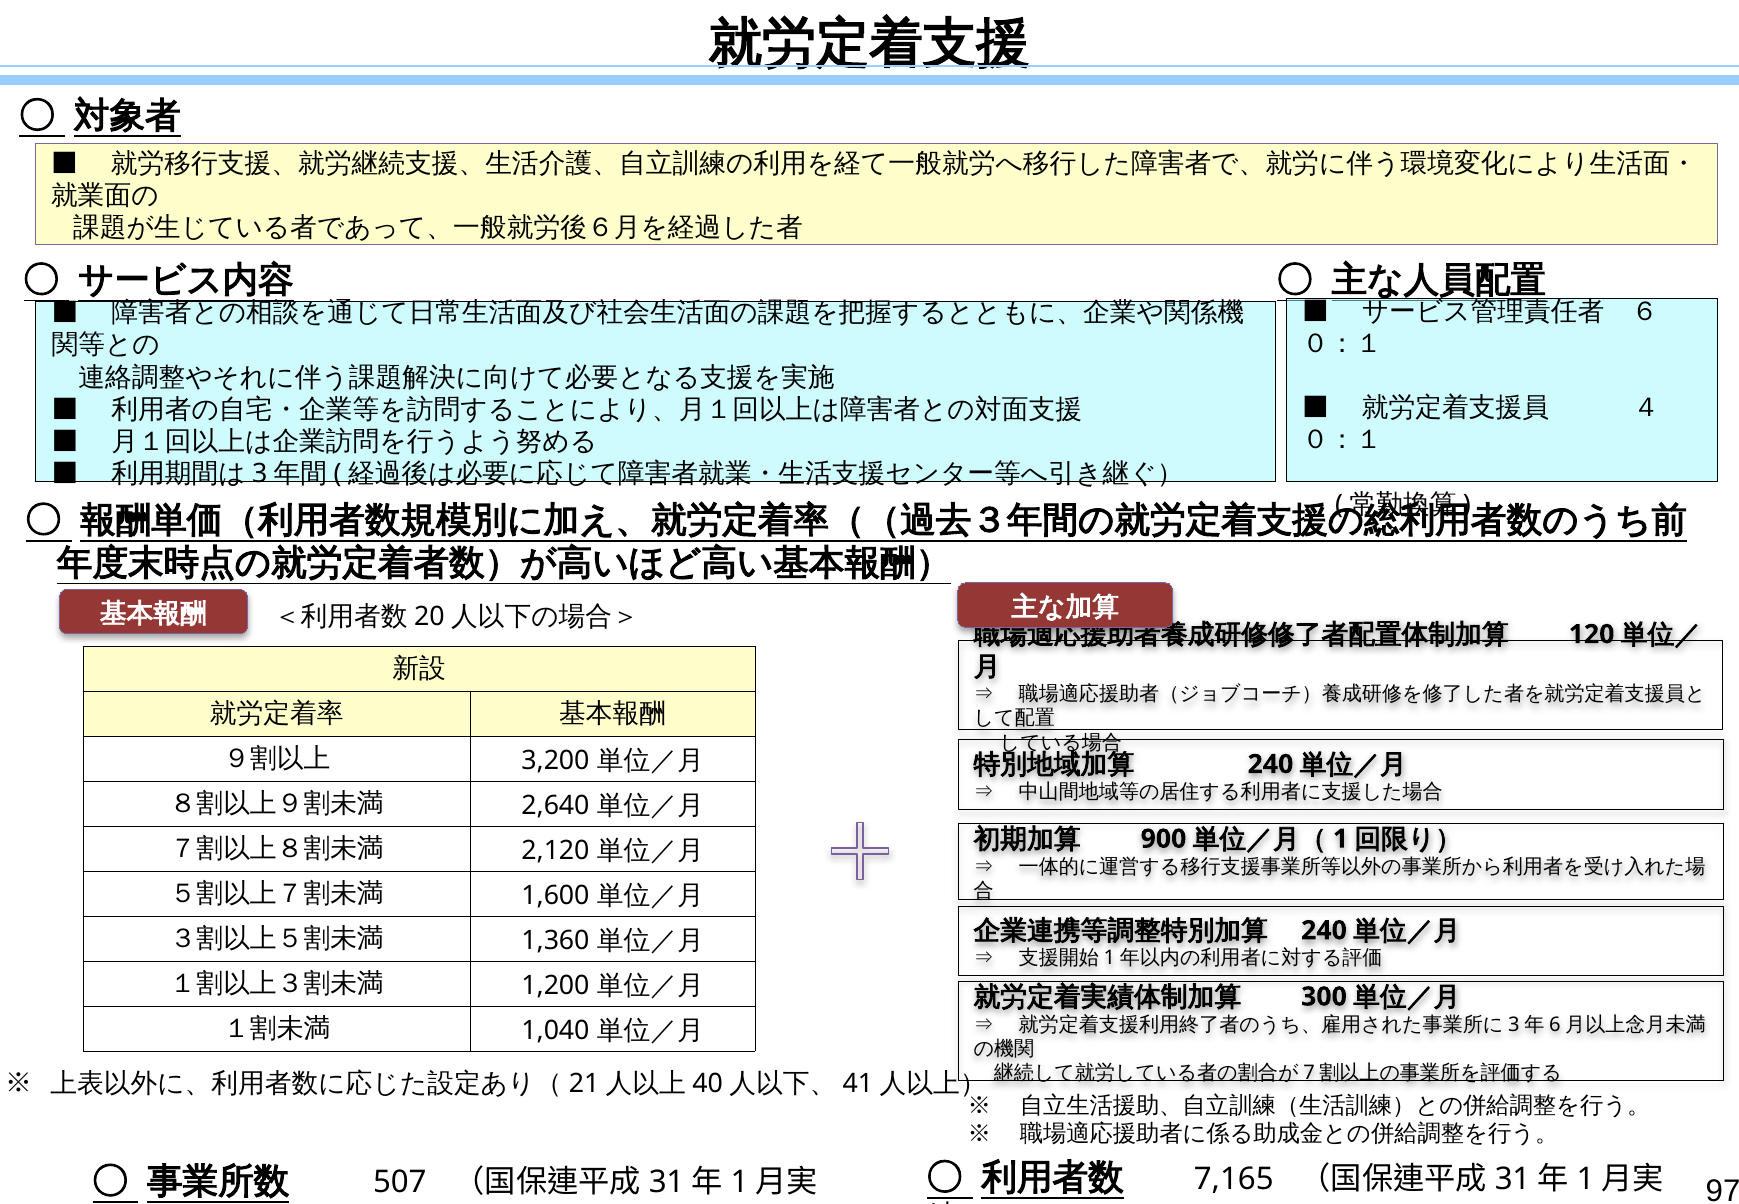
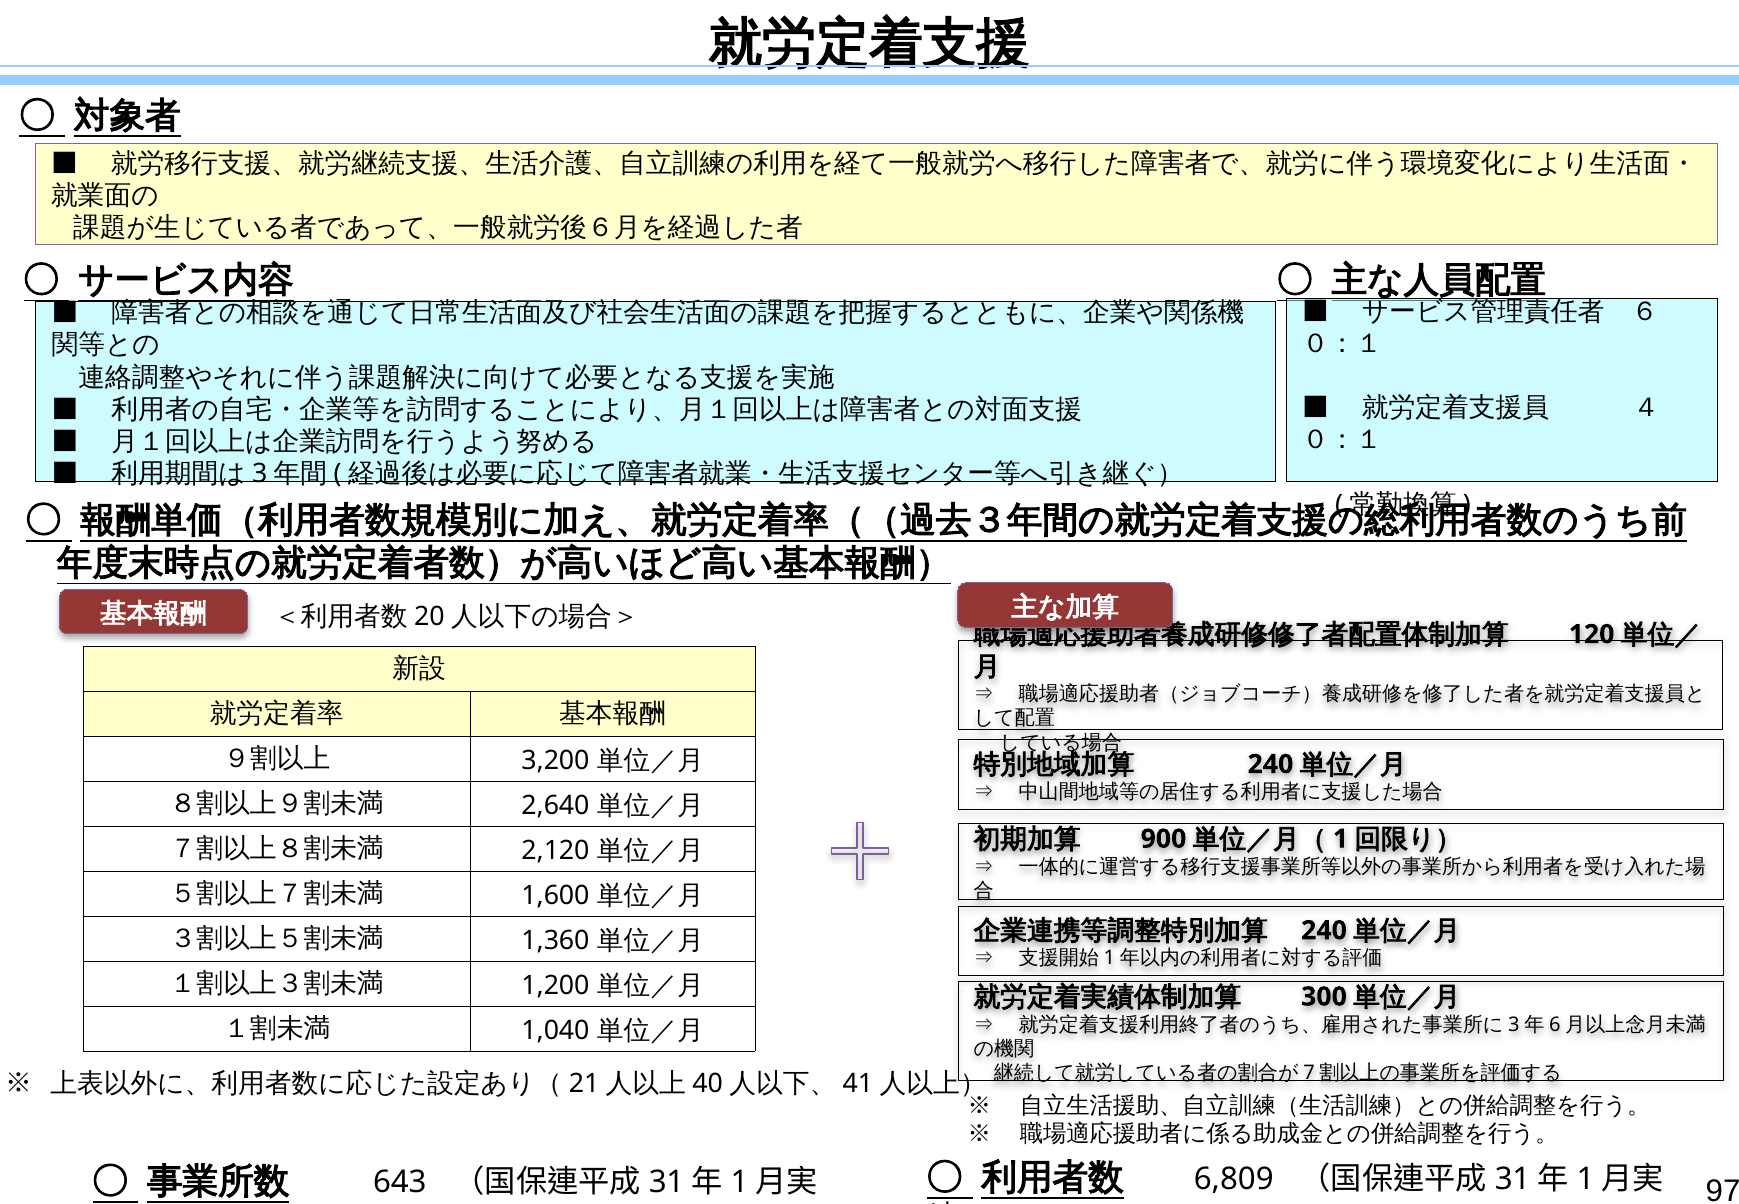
7,165: 7,165 -> 6,809 (1234, 1179)
507: 507 -> 643 (400, 1182)
